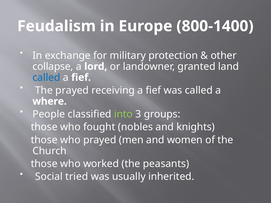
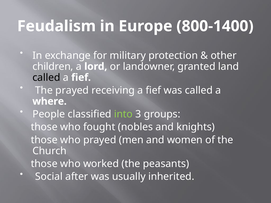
collapse: collapse -> children (53, 67)
called colour: blue -> black (46, 78)
tried: tried -> after (77, 177)
